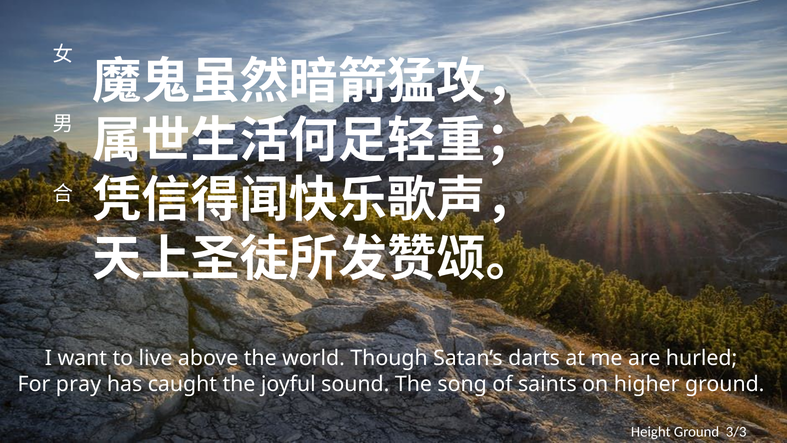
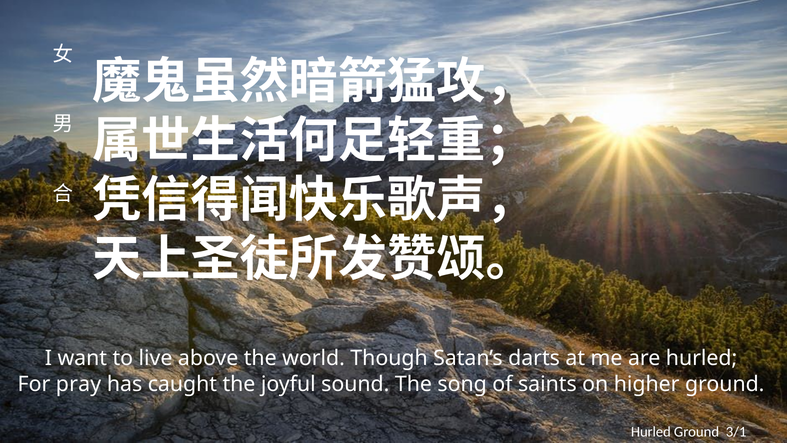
Height: Height -> Hurled (651, 431)
3/3: 3/3 -> 3/1 (736, 431)
